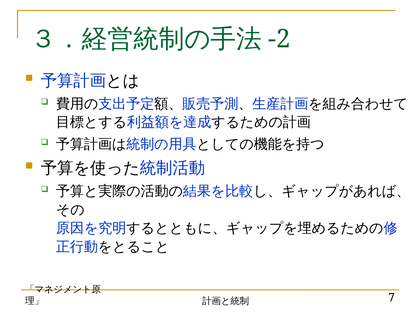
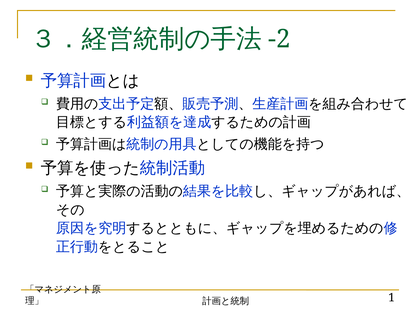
7: 7 -> 1 (392, 298)
